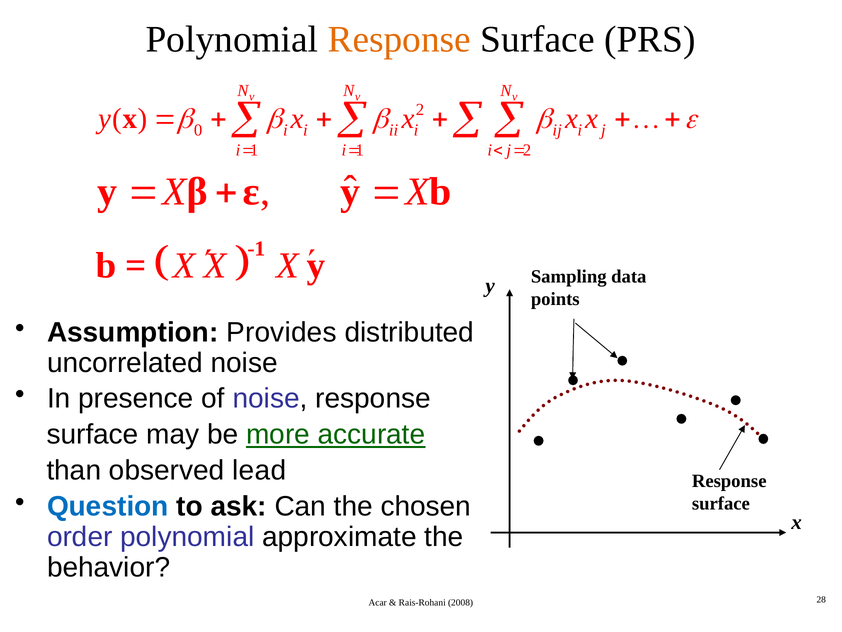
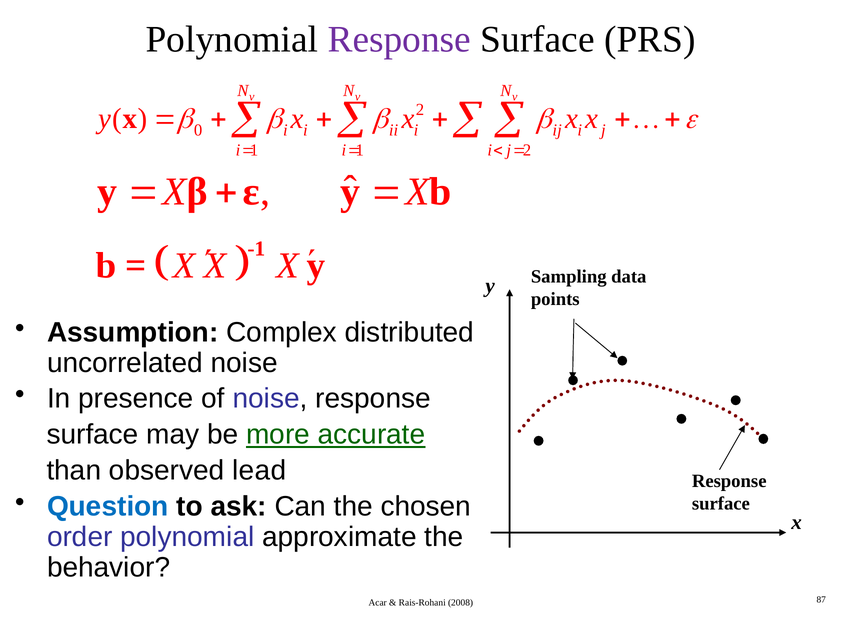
Response colour: orange -> purple (399, 39)
Provides: Provides -> Complex (282, 332)
28: 28 -> 87 (821, 599)
